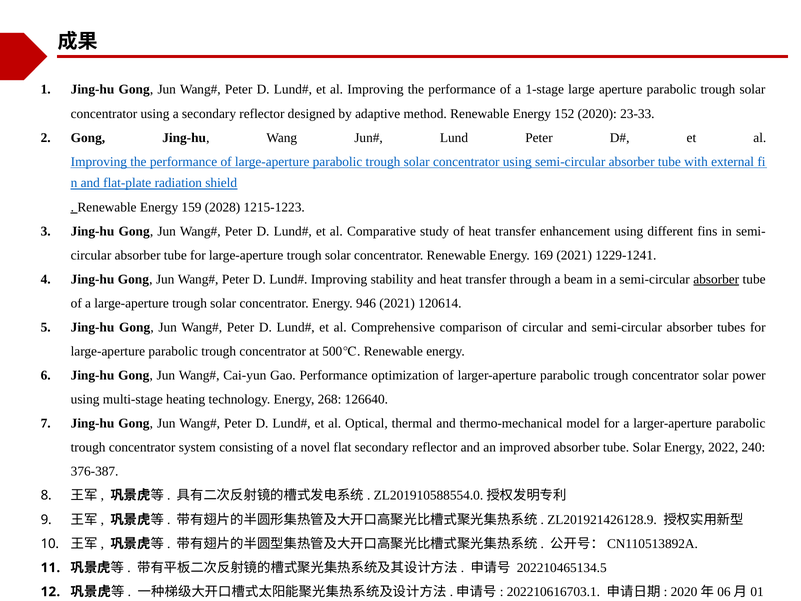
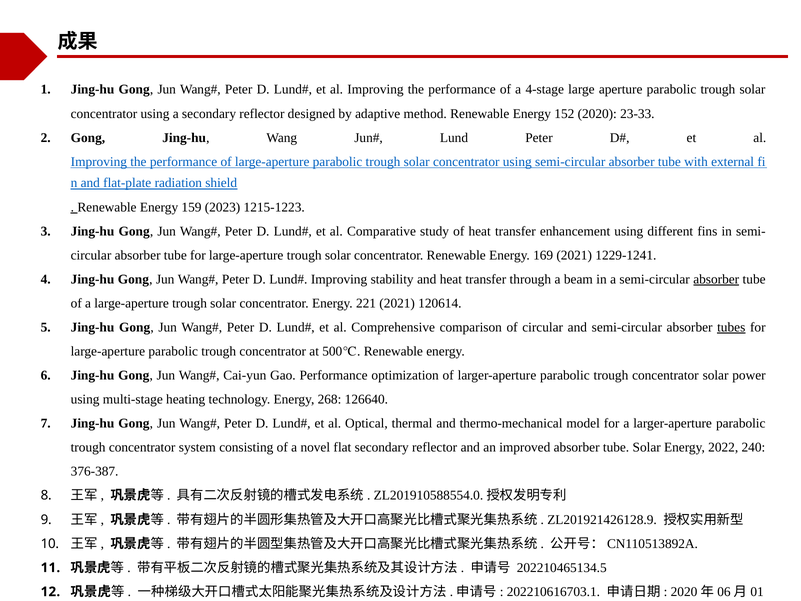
1-stage: 1-stage -> 4-stage (545, 90)
2028: 2028 -> 2023 (223, 207)
946: 946 -> 221 (366, 303)
tubes underline: none -> present (731, 327)
